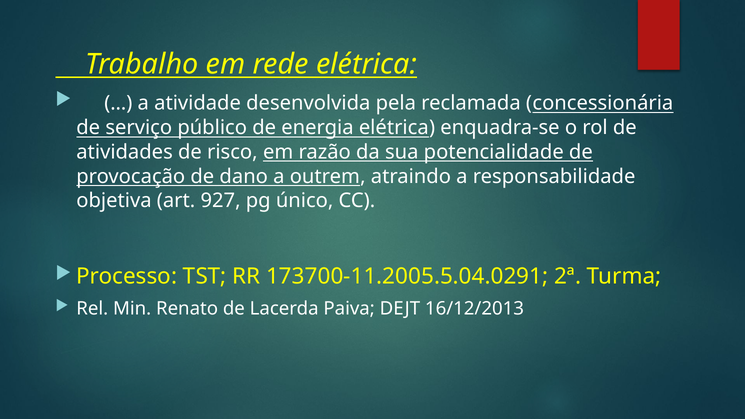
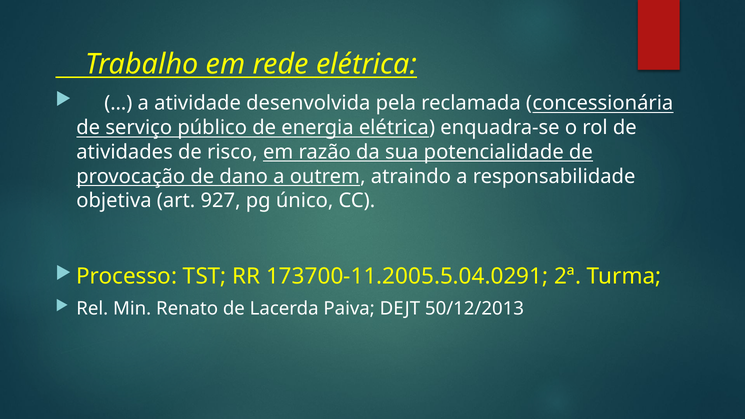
16/12/2013: 16/12/2013 -> 50/12/2013 (474, 309)
